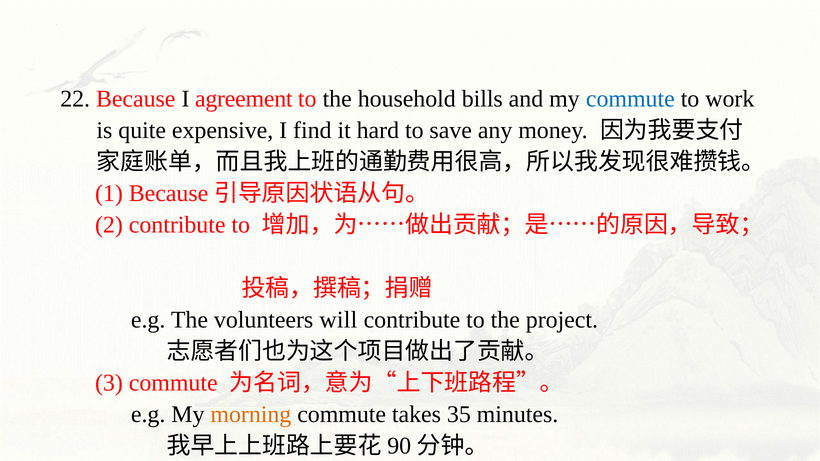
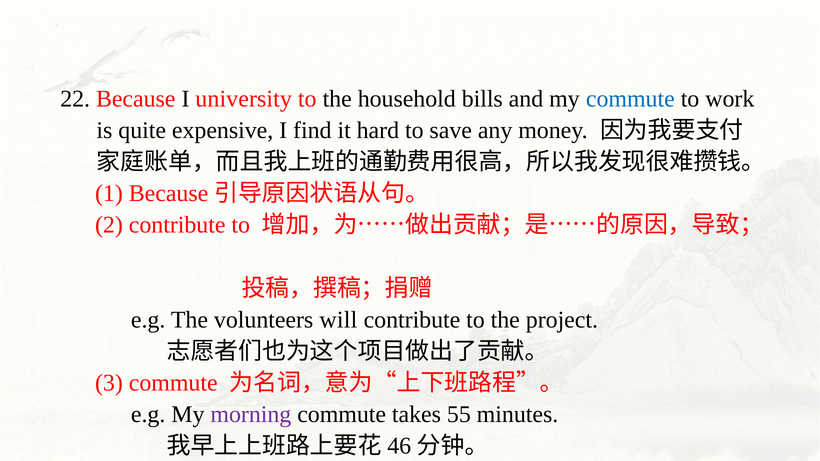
agreement: agreement -> university (244, 99)
morning colour: orange -> purple (251, 415)
35: 35 -> 55 (459, 415)
90: 90 -> 46 (399, 446)
